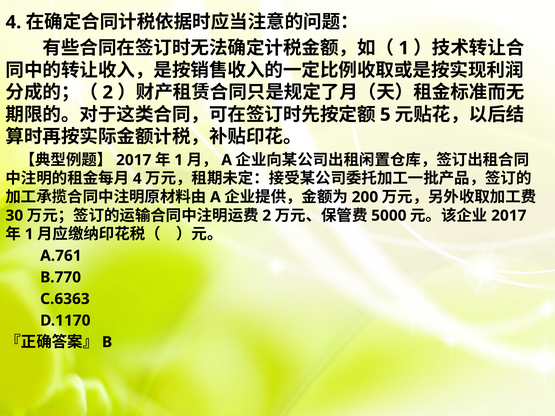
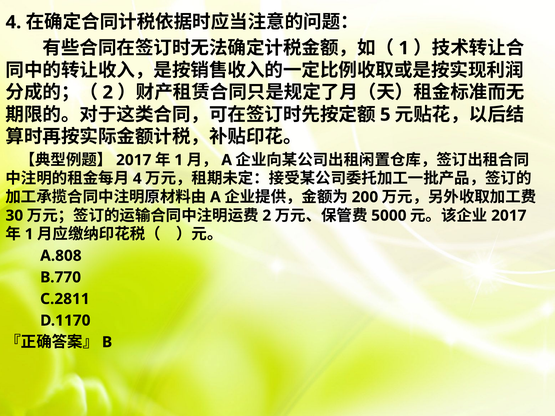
A.761: A.761 -> A.808 (61, 256)
C.6363: C.6363 -> C.2811 (65, 299)
